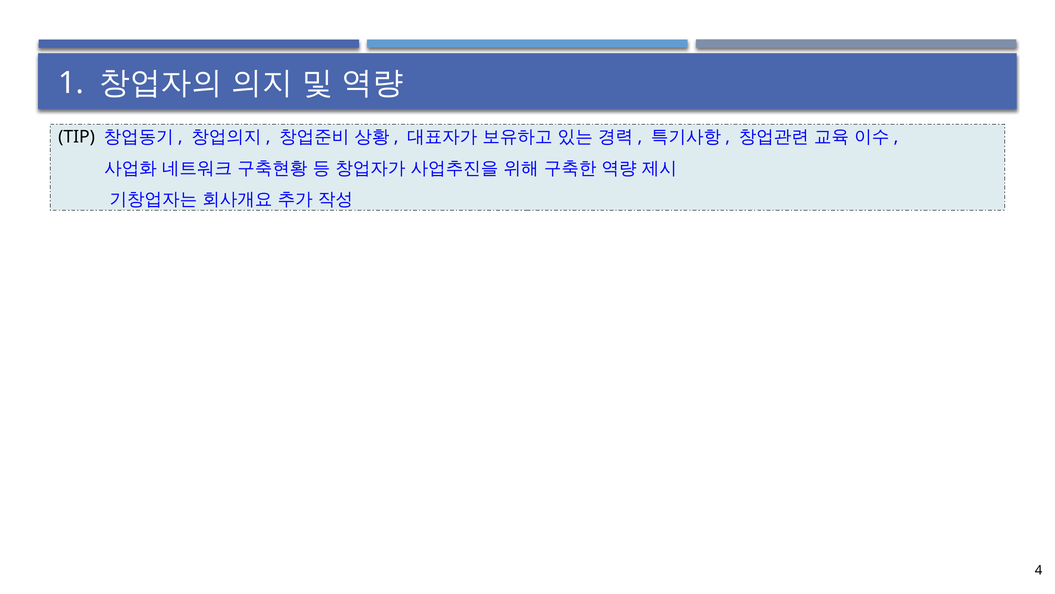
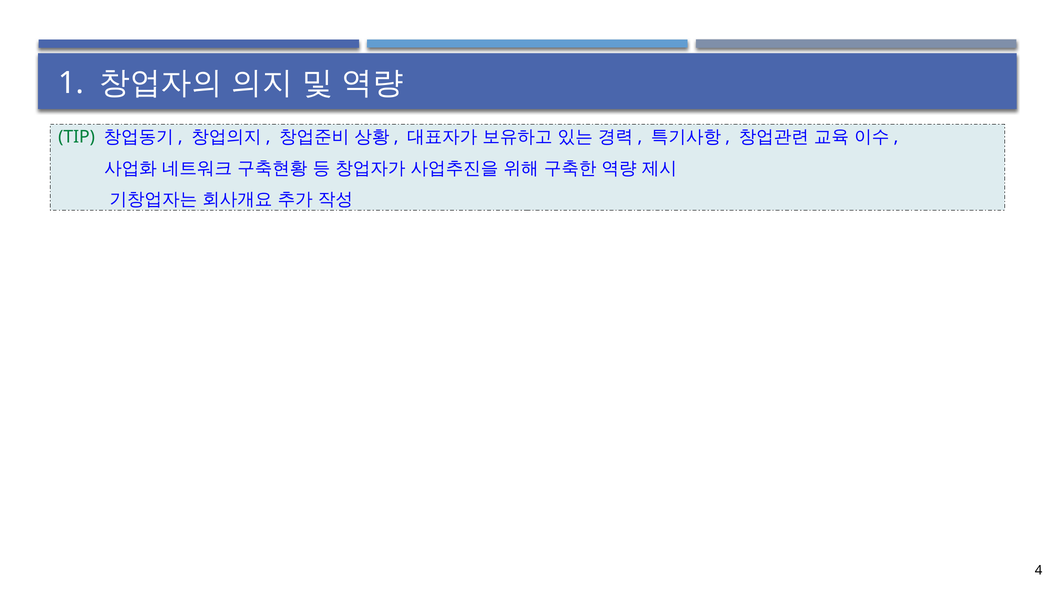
TIP colour: black -> green (77, 137)
